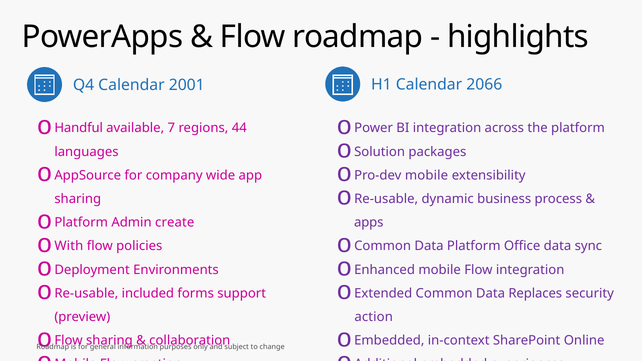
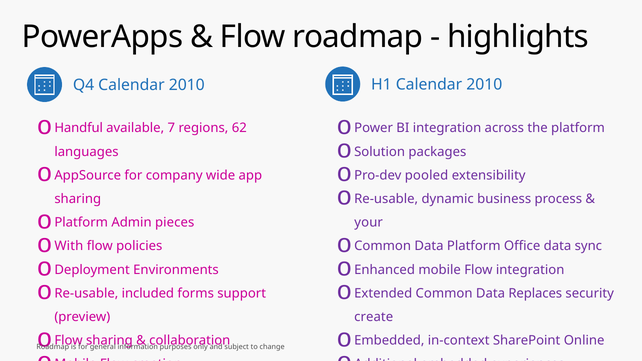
Q4 Calendar 2001: 2001 -> 2010 (187, 85)
H1 Calendar 2066: 2066 -> 2010 (484, 85)
44: 44 -> 62 (239, 128)
Pro-dev mobile: mobile -> pooled (427, 175)
create: create -> pieces (175, 223)
apps: apps -> your (369, 223)
action: action -> create (374, 317)
